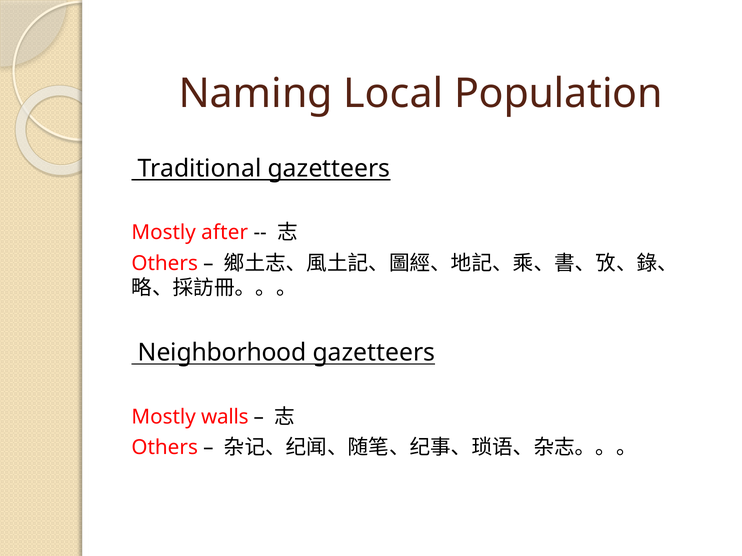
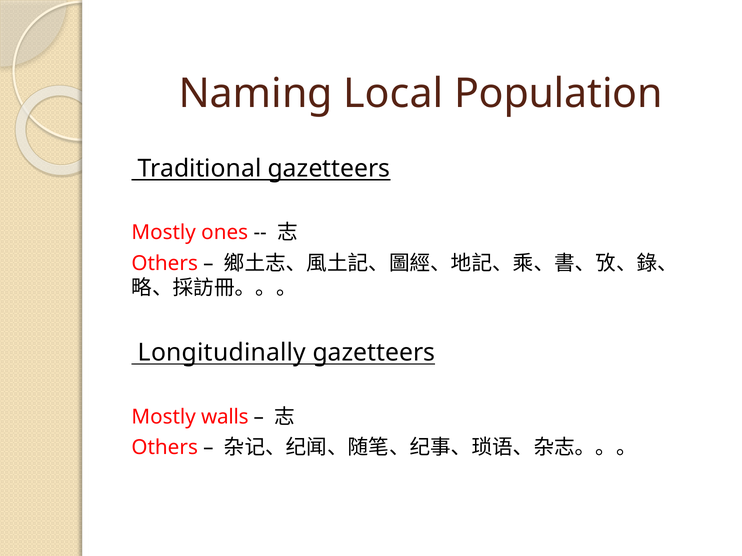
after: after -> ones (225, 233)
Neighborhood: Neighborhood -> Longitudinally (222, 353)
